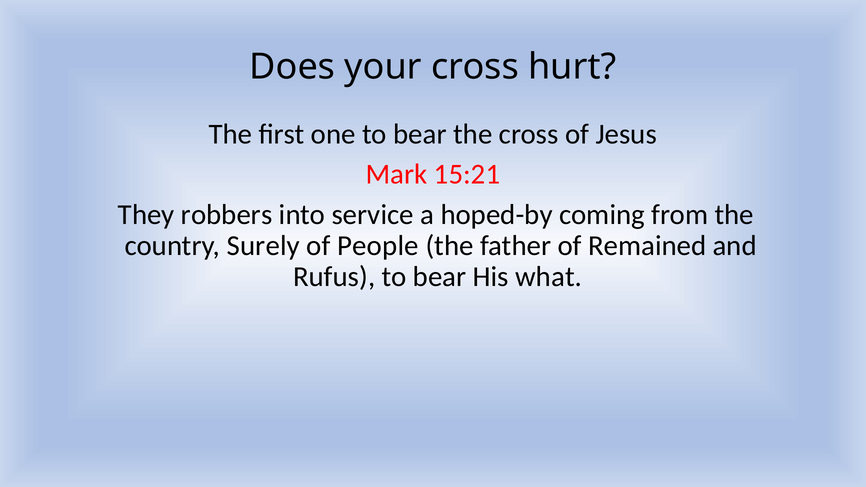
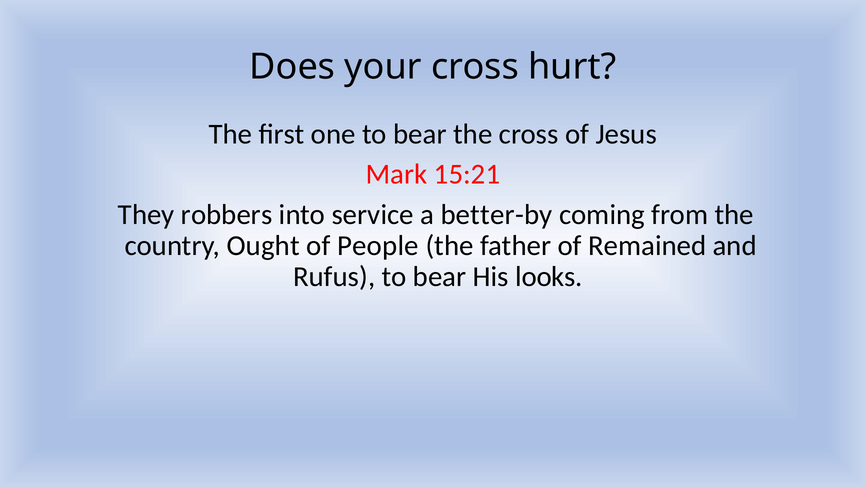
hoped-by: hoped-by -> better-by (497, 215)
Surely: Surely -> Ought (263, 246)
what: what -> looks (549, 277)
